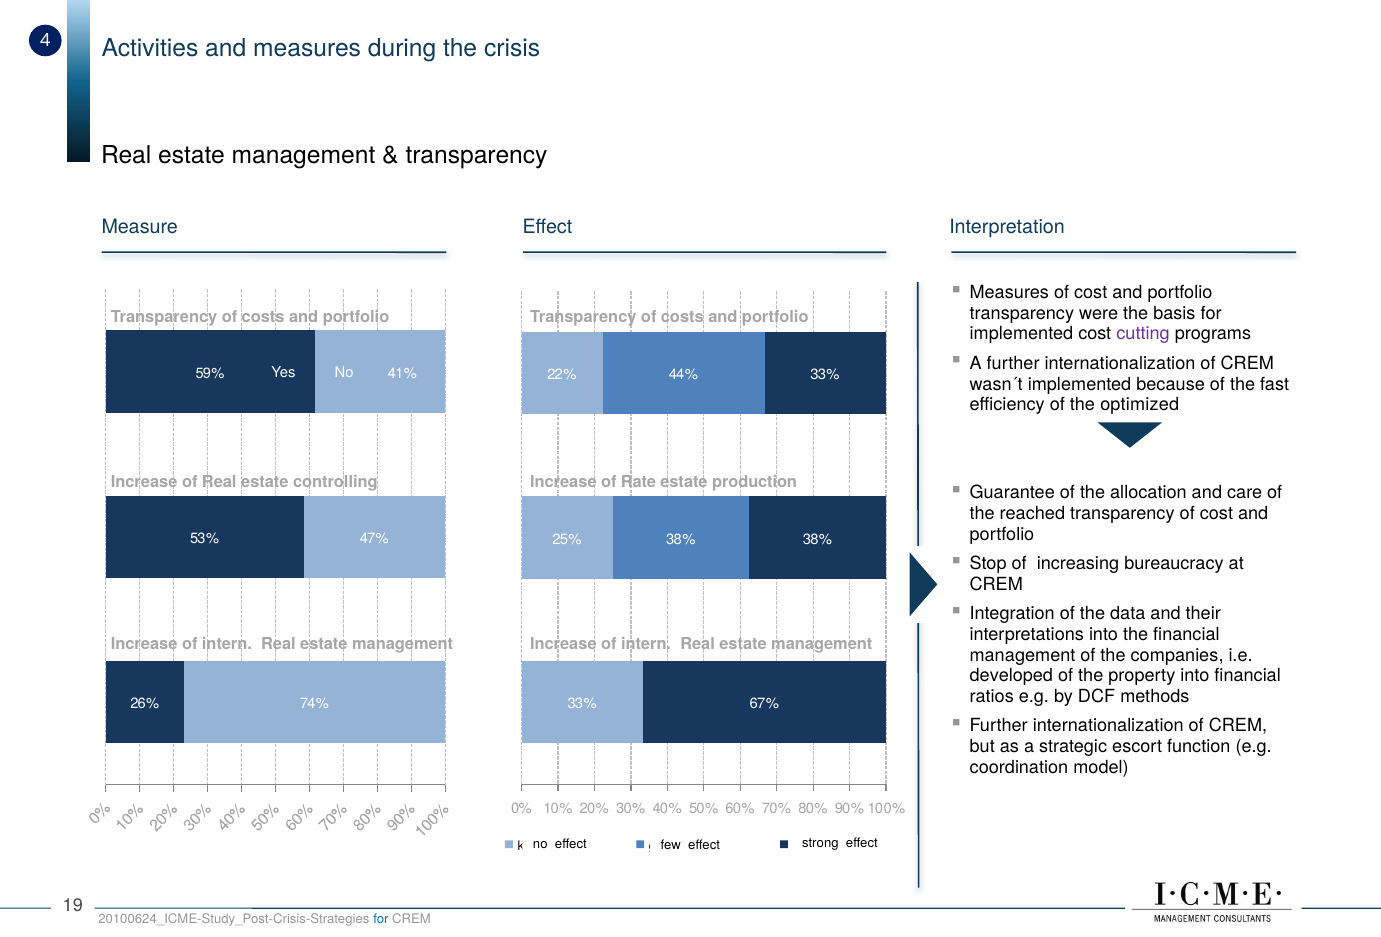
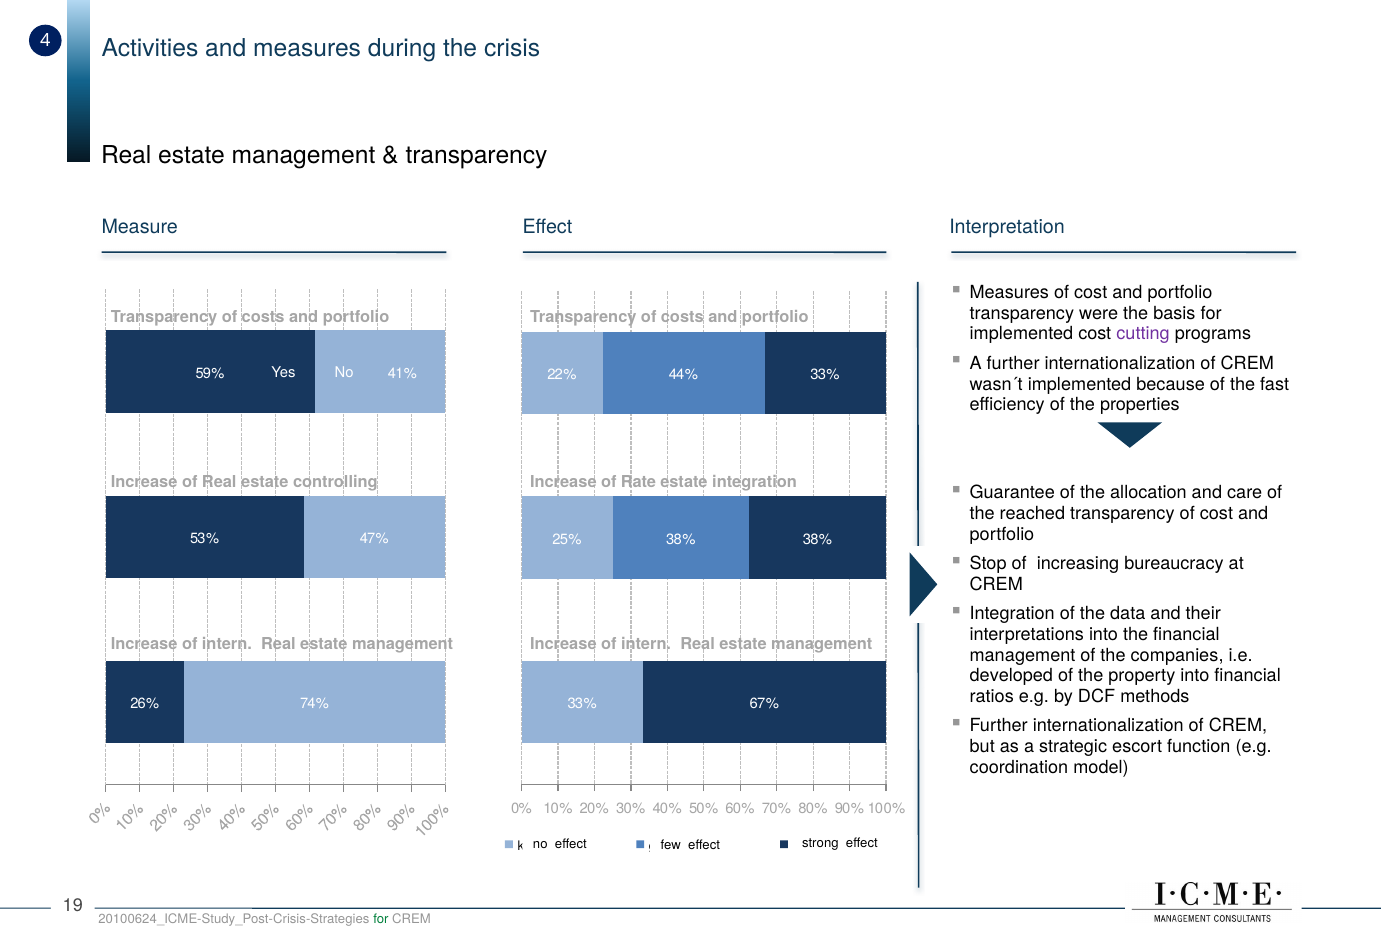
optimized: optimized -> properties (1140, 405)
estate production: production -> integration (755, 482)
for colour: blue -> green (381, 919)
